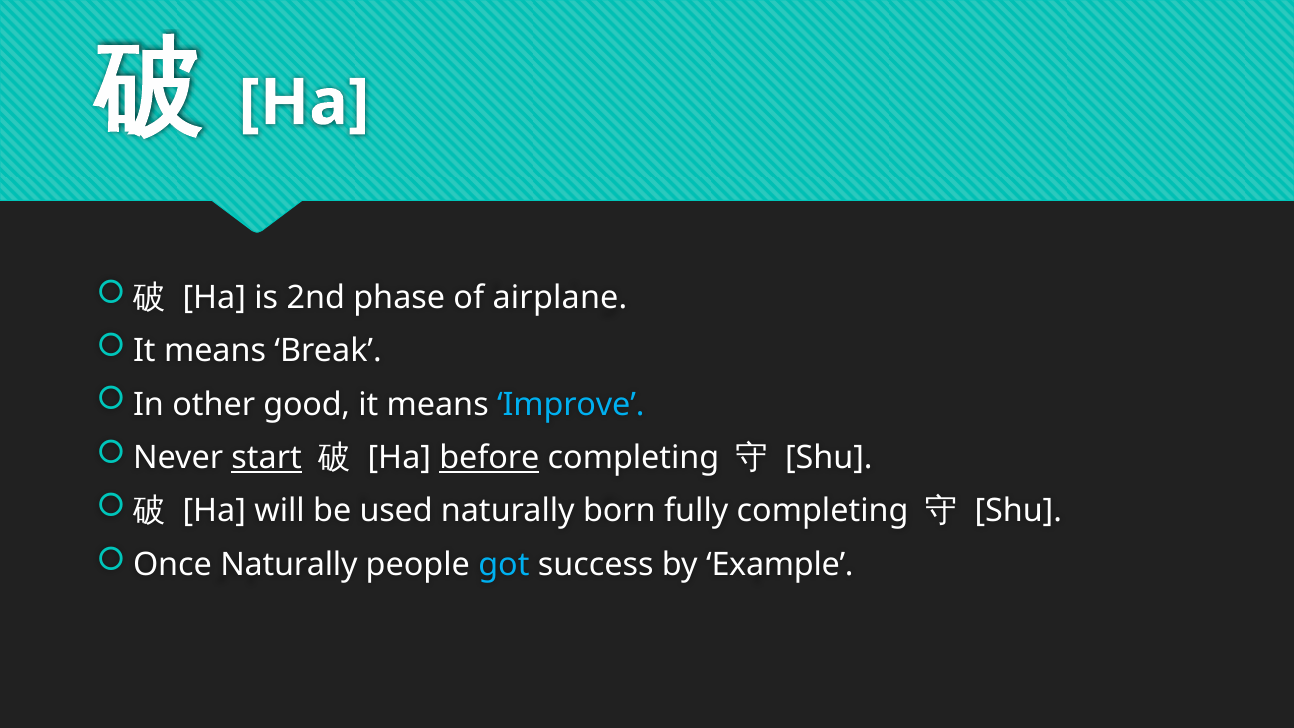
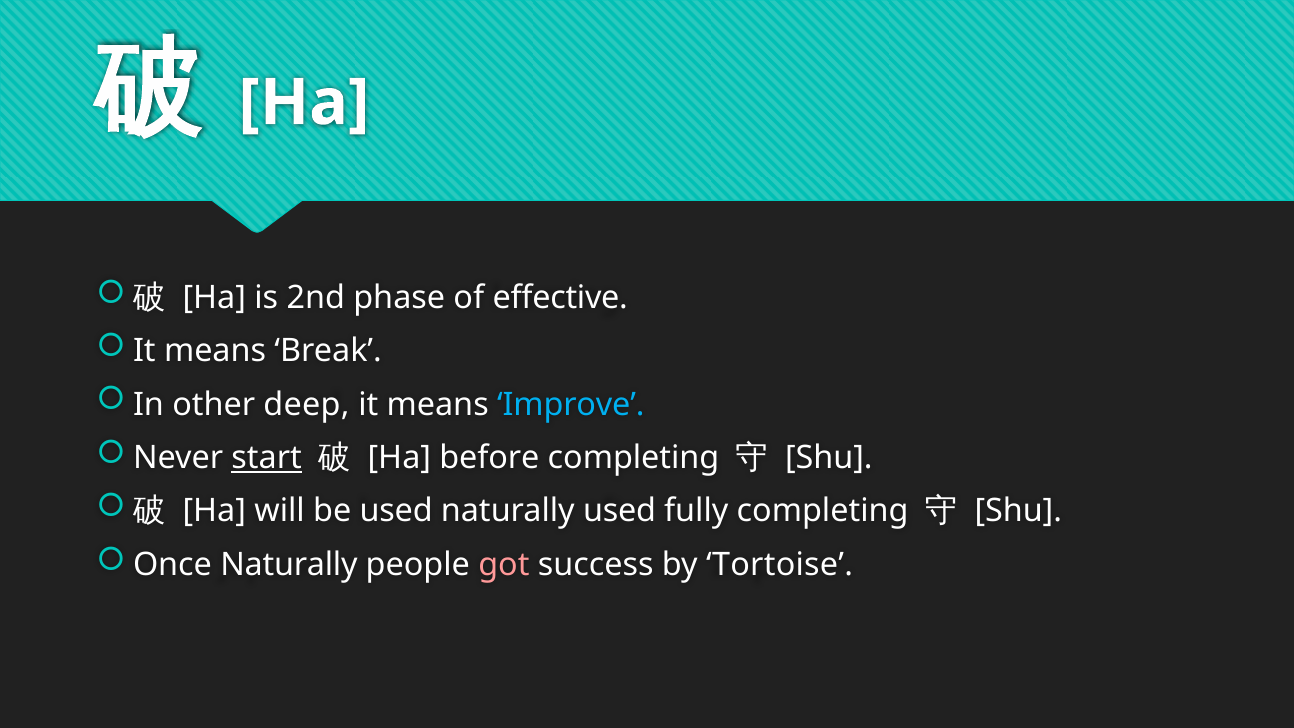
airplane: airplane -> effective (560, 298)
good: good -> deep (307, 404)
before underline: present -> none (489, 458)
naturally born: born -> used (620, 511)
got colour: light blue -> pink (504, 565)
Example: Example -> Tortoise (780, 565)
